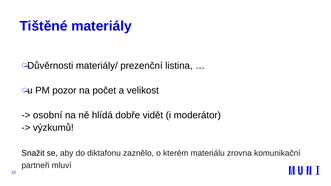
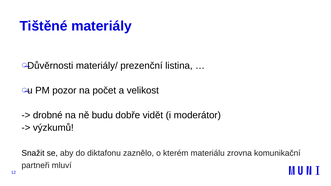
osobní: osobní -> drobné (48, 115)
hlídá: hlídá -> budu (102, 115)
